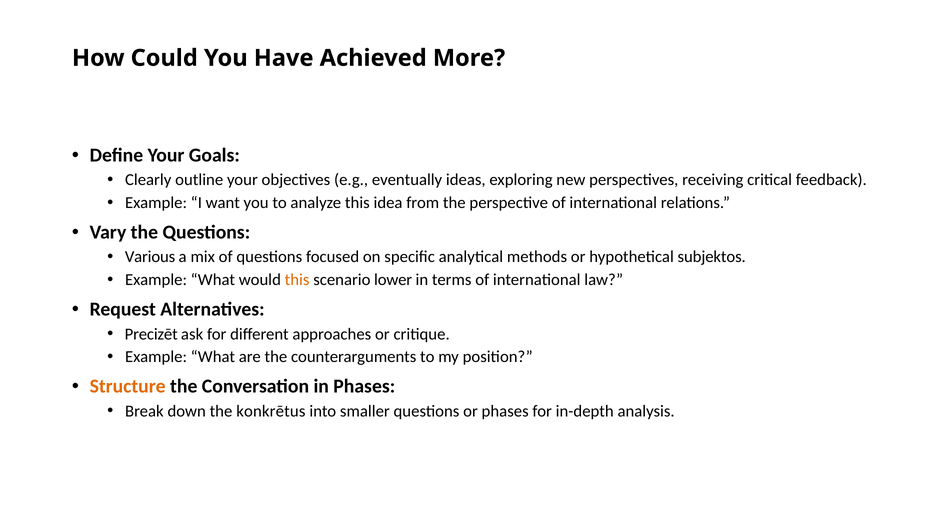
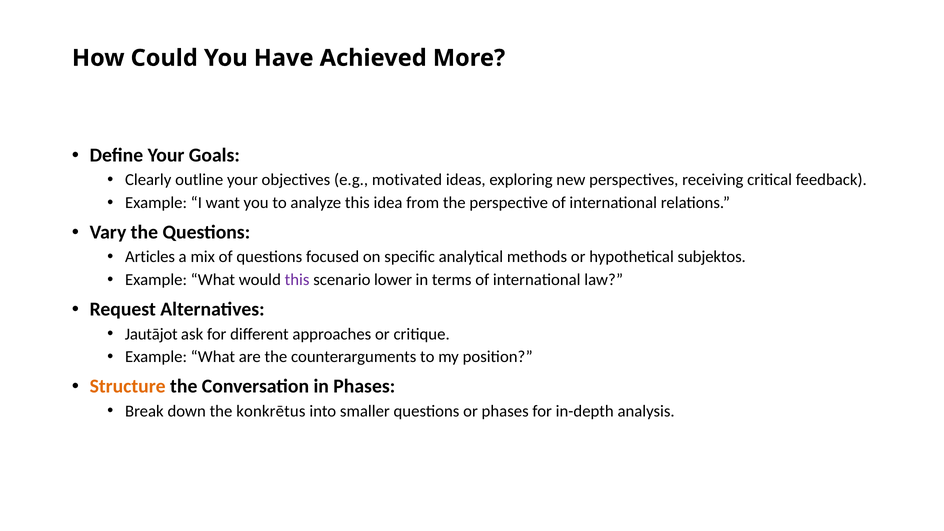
eventually: eventually -> motivated (407, 180)
Various: Various -> Articles (150, 257)
this colour: orange -> purple (297, 280)
Precizēt: Precizēt -> Jautājot (151, 334)
